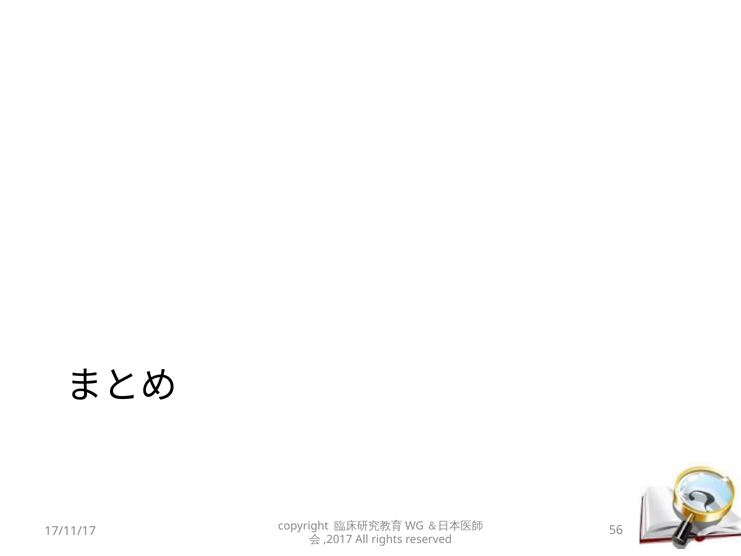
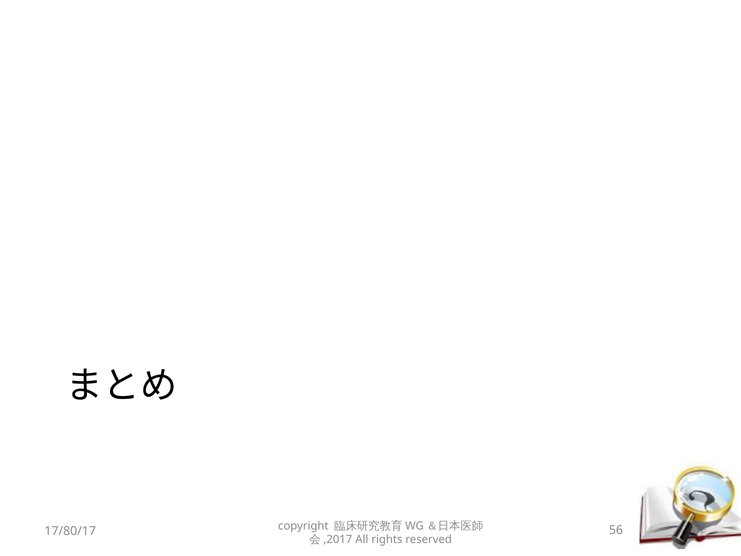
17/11/17: 17/11/17 -> 17/80/17 (70, 531)
